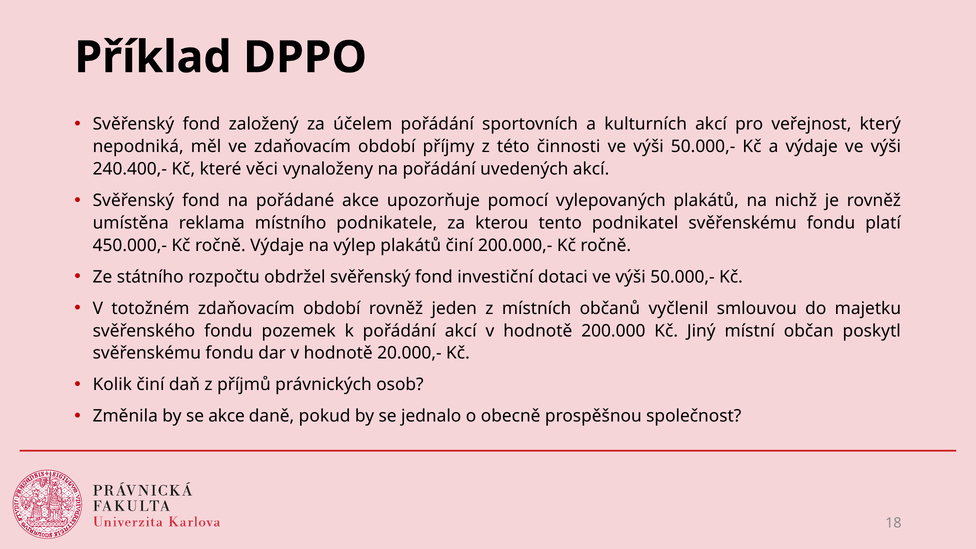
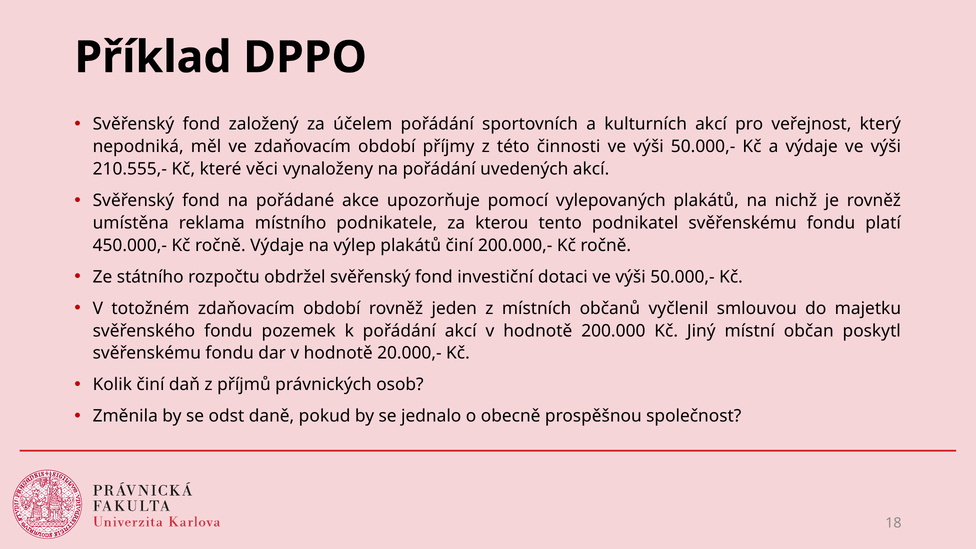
240.400,-: 240.400,- -> 210.555,- (130, 169)
se akce: akce -> odst (226, 416)
